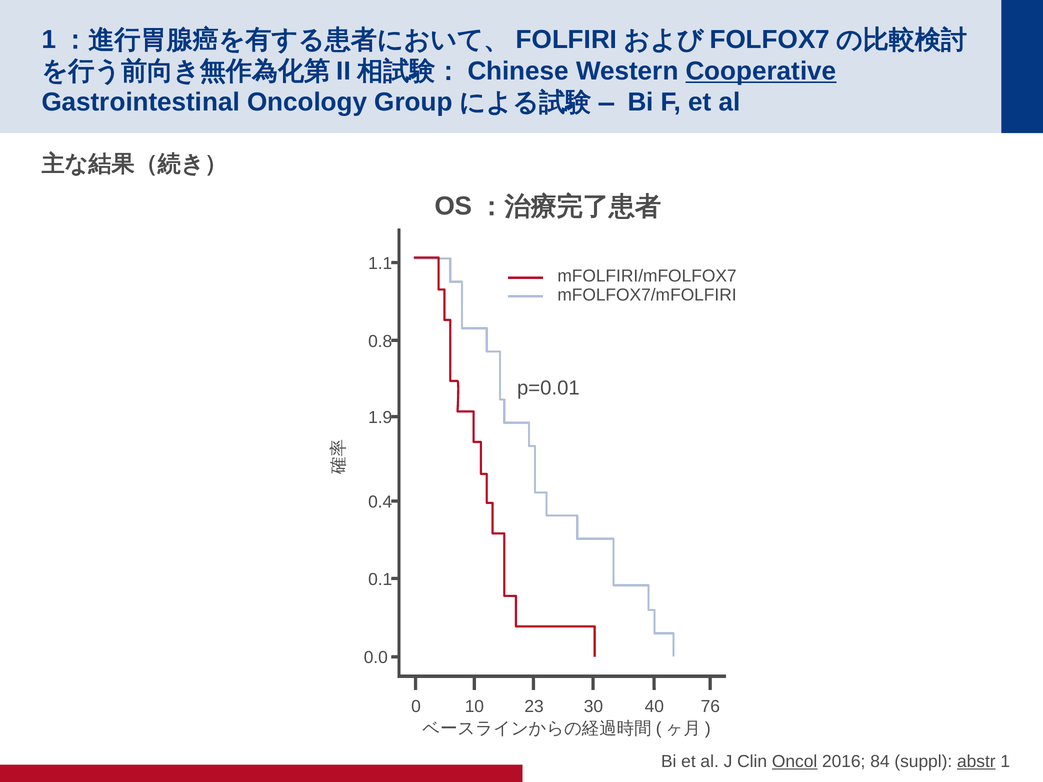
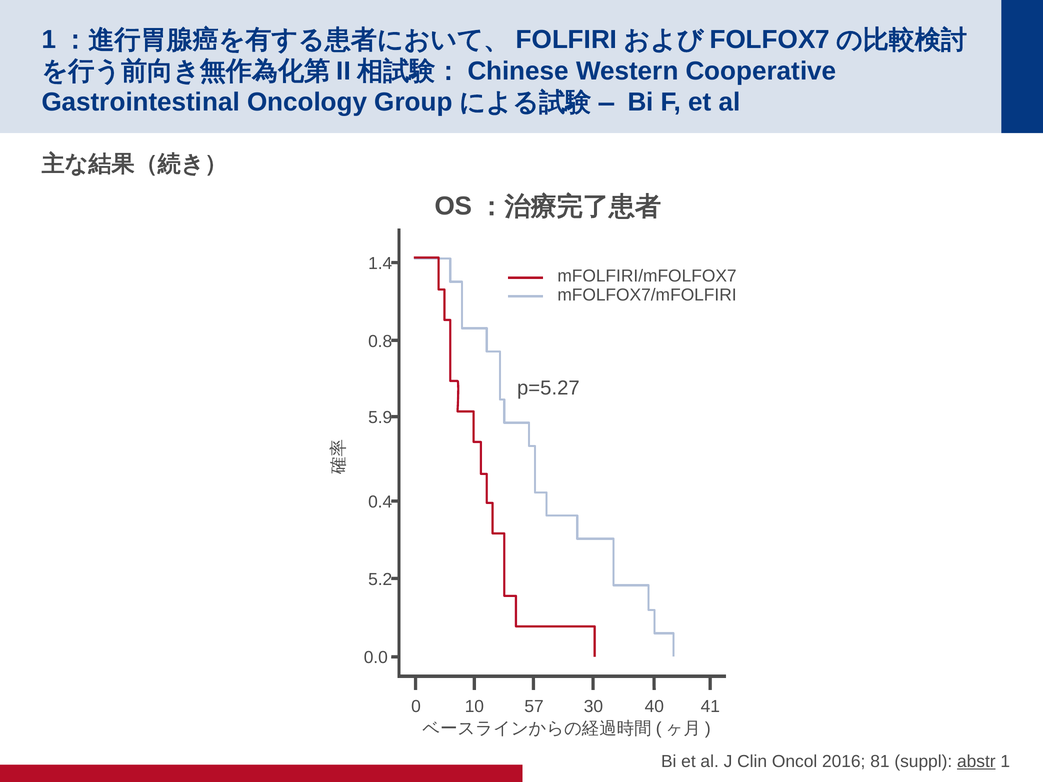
Cooperative underline: present -> none (761, 71)
1.1: 1.1 -> 1.4 (380, 264)
p=0.01: p=0.01 -> p=5.27 (548, 388)
1.9: 1.9 -> 5.9 (380, 418)
0.1: 0.1 -> 5.2 (380, 579)
23: 23 -> 57 (534, 707)
76: 76 -> 41 (710, 707)
Oncol underline: present -> none (795, 762)
84: 84 -> 81 (880, 762)
